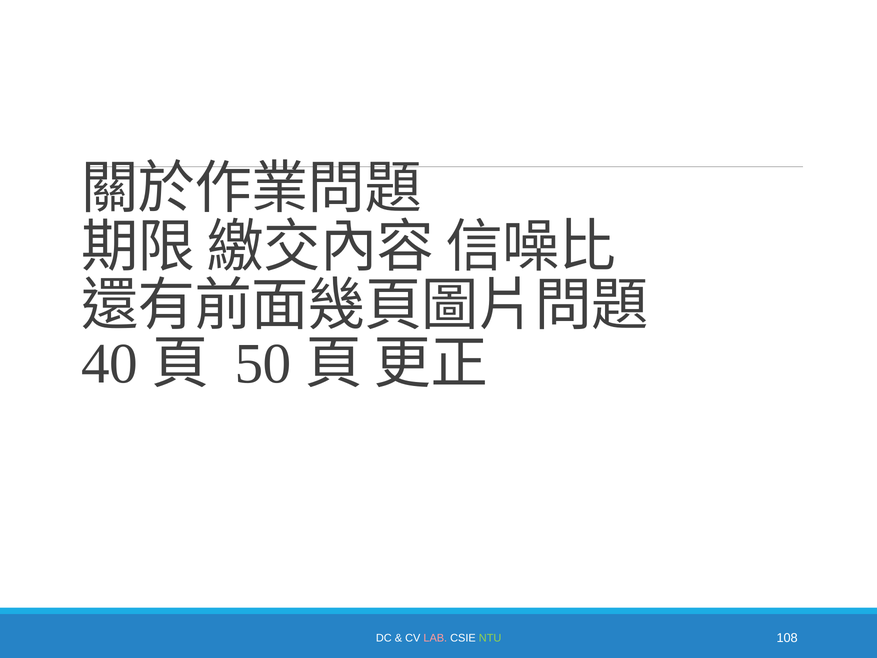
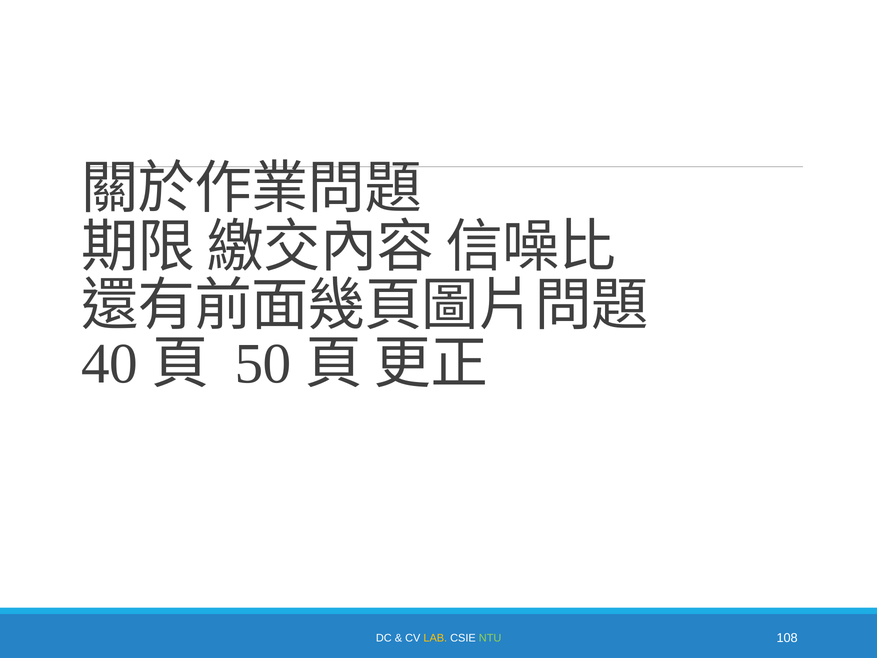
LAB colour: pink -> yellow (435, 638)
